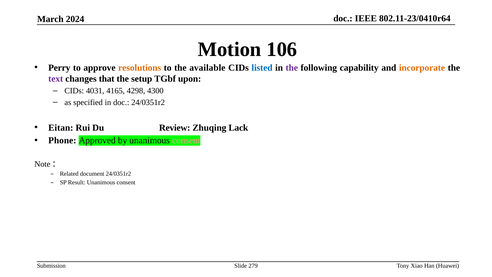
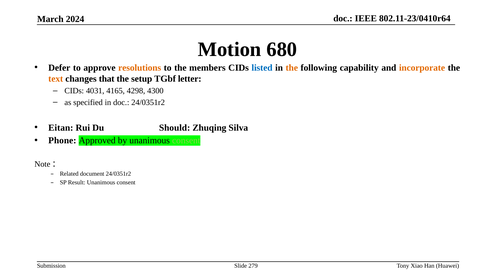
106: 106 -> 680 (282, 49)
Perry: Perry -> Defer (59, 68)
available: available -> members (207, 68)
the colour: purple -> orange (292, 68)
text colour: purple -> orange (56, 79)
upon: upon -> letter (190, 79)
Review: Review -> Should (175, 128)
Lack: Lack -> Silva (238, 128)
consent colour: pink -> light green (186, 140)
